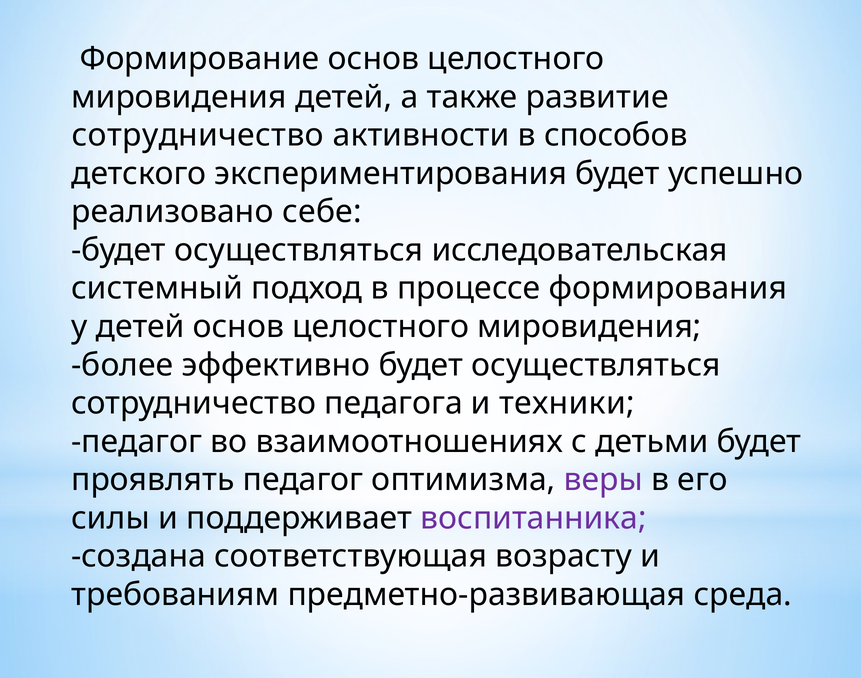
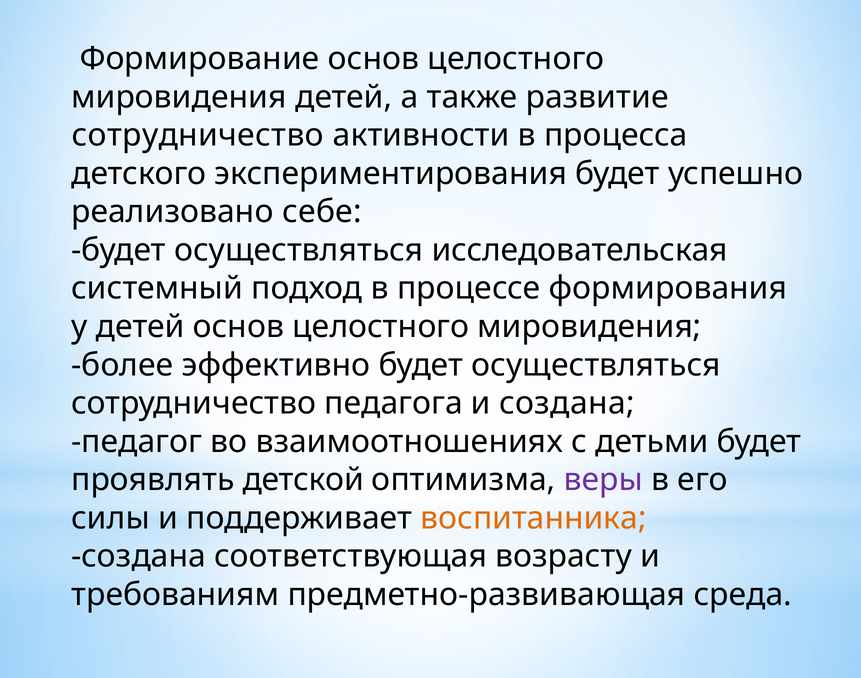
способов: способов -> процесса (616, 135)
и техники: техники -> создана (567, 403)
проявлять педагог: педагог -> детской (303, 480)
воспитанника colour: purple -> orange (534, 518)
